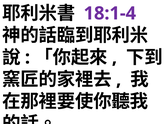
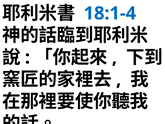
18:1-4 colour: purple -> blue (110, 13)
